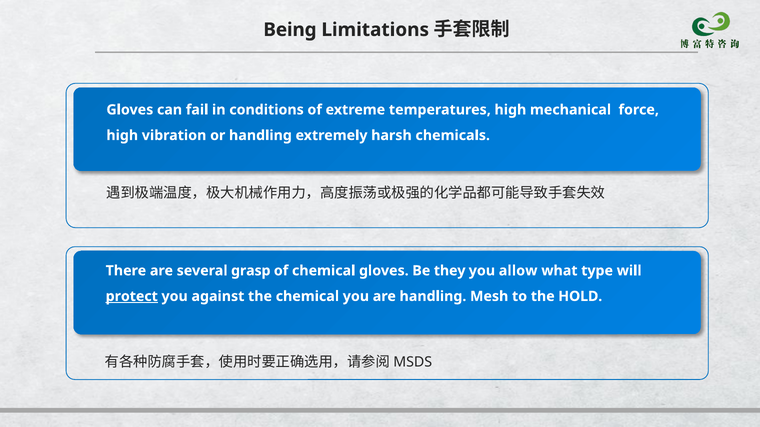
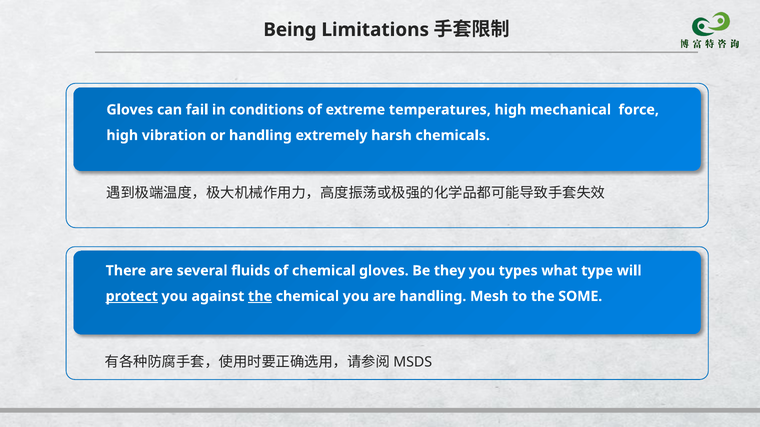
grasp: grasp -> fluids (251, 271)
allow: allow -> types (518, 271)
the underline: none -> present (260, 297)
HOLD: HOLD -> SOME (580, 297)
